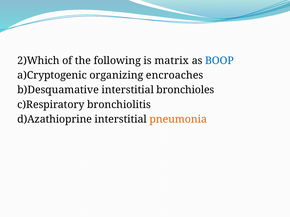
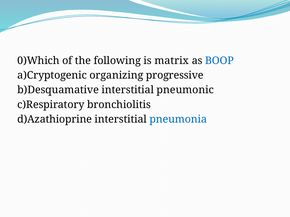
2)Which: 2)Which -> 0)Which (38, 61)
encroaches: encroaches -> progressive (175, 76)
bronchioles: bronchioles -> pneumonic (185, 90)
pneumonia colour: orange -> blue (178, 119)
